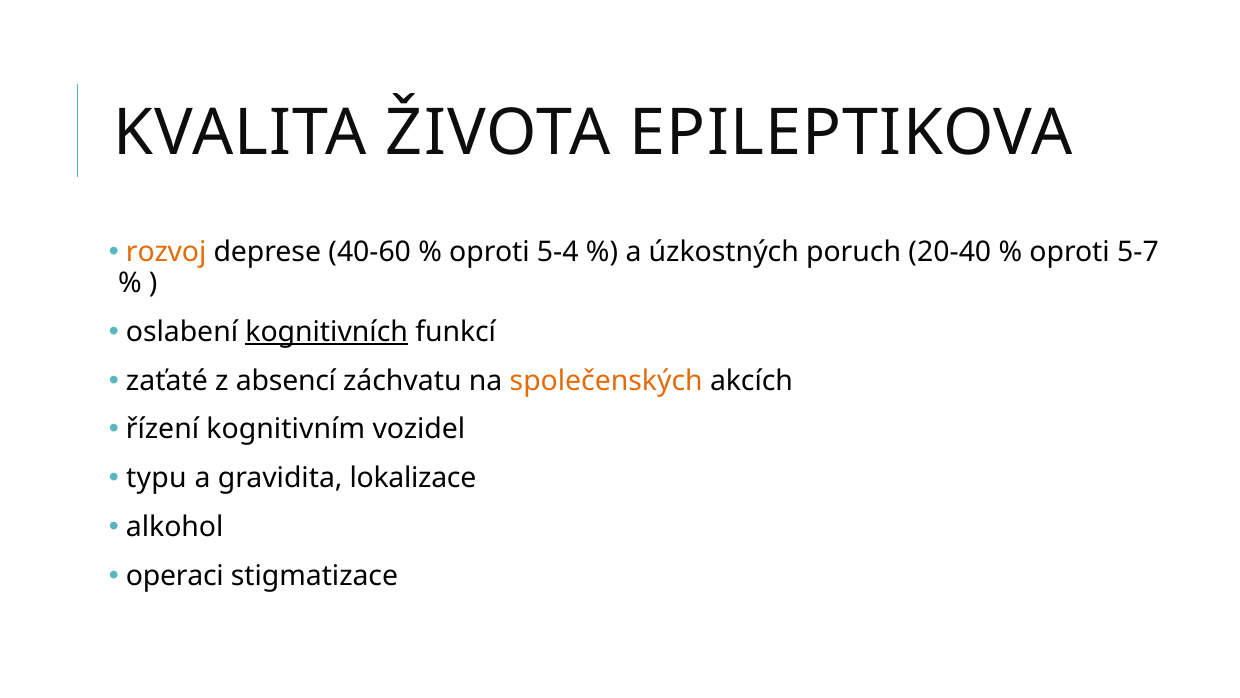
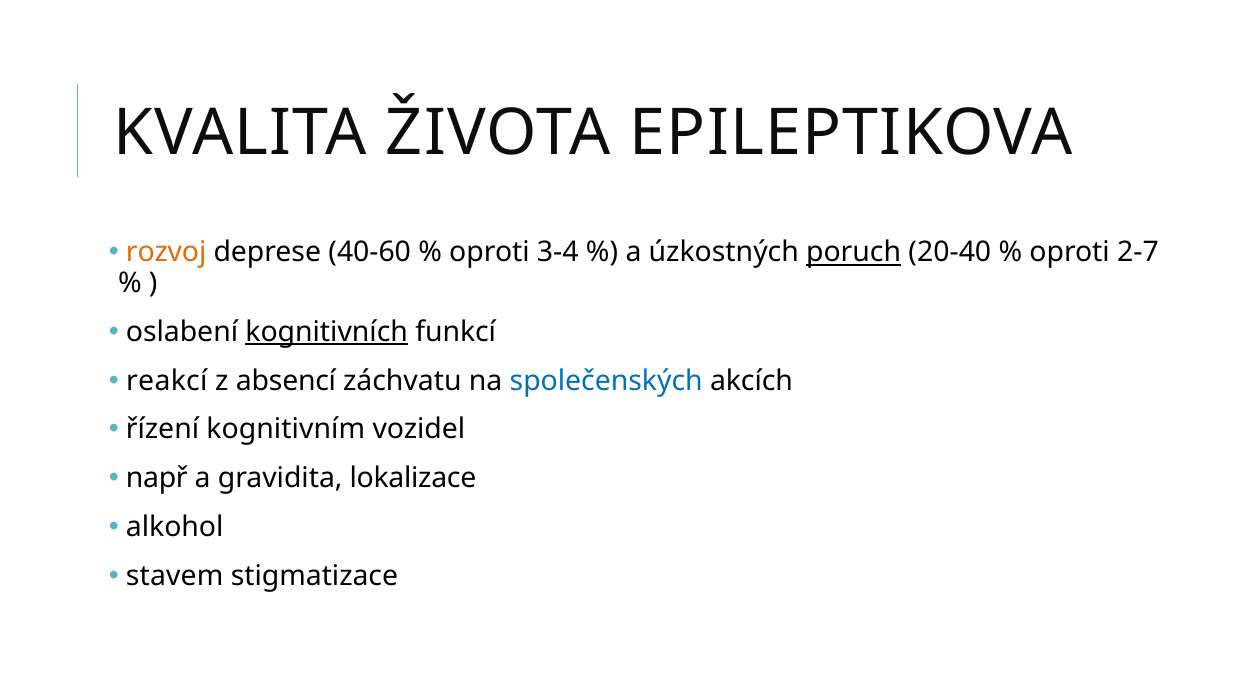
5-4: 5-4 -> 3-4 (558, 252)
poruch underline: none -> present (854, 252)
5-7: 5-7 -> 2-7 (1138, 252)
zaťaté: zaťaté -> reakcí (167, 381)
společenských colour: orange -> blue (606, 381)
typu: typu -> např (157, 478)
operaci: operaci -> stavem (175, 576)
